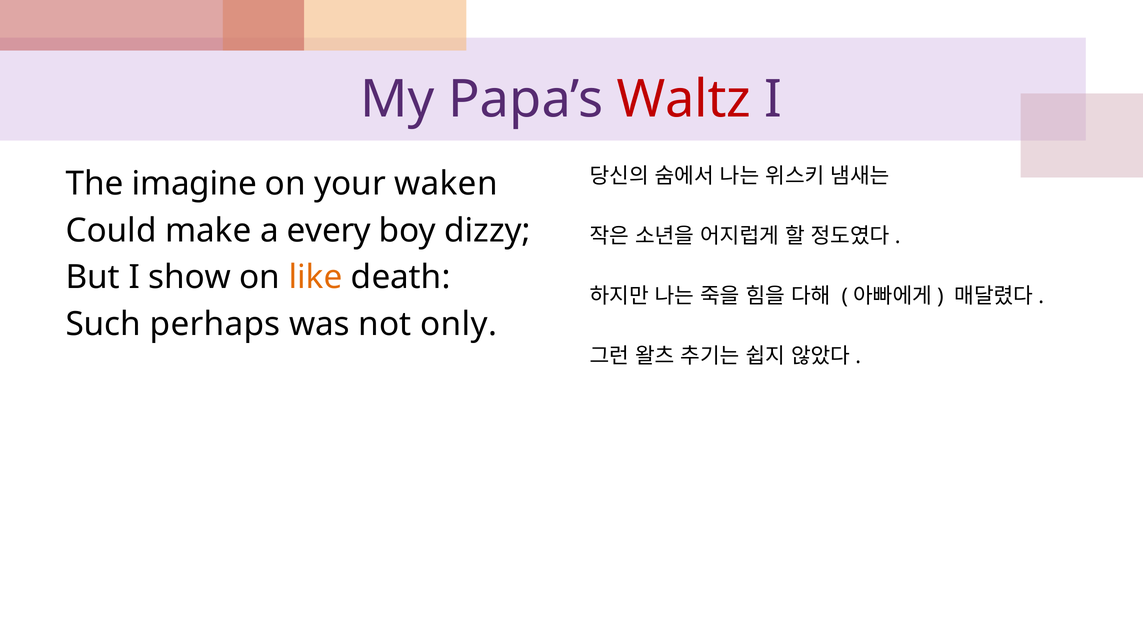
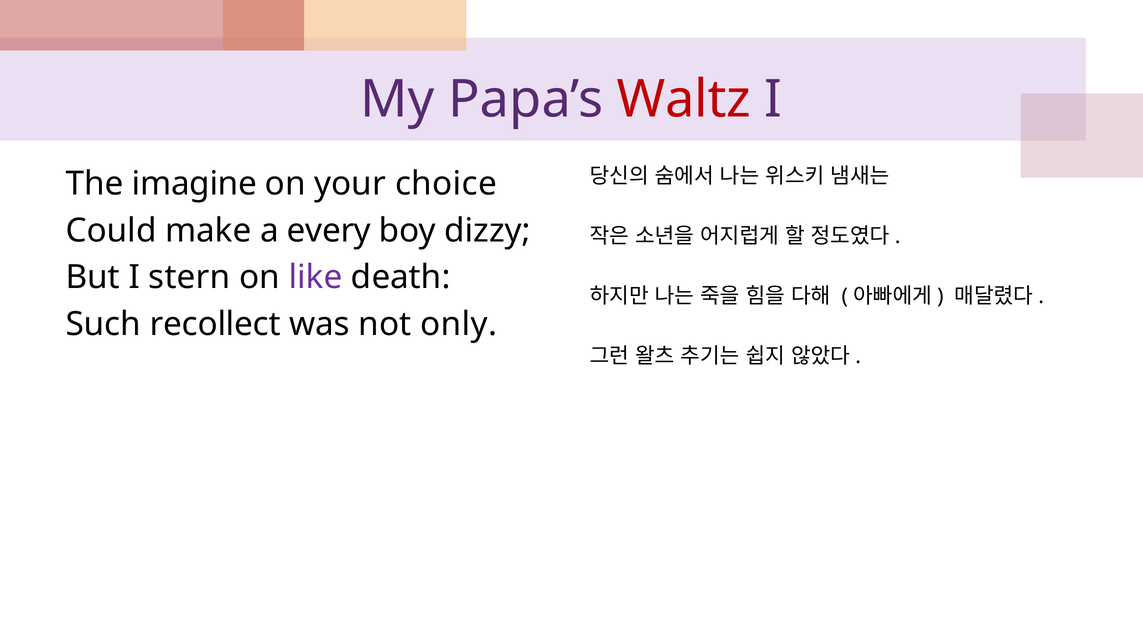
waken: waken -> choice (446, 184)
show: show -> stern (189, 277)
like colour: orange -> purple (316, 277)
perhaps: perhaps -> recollect (215, 324)
